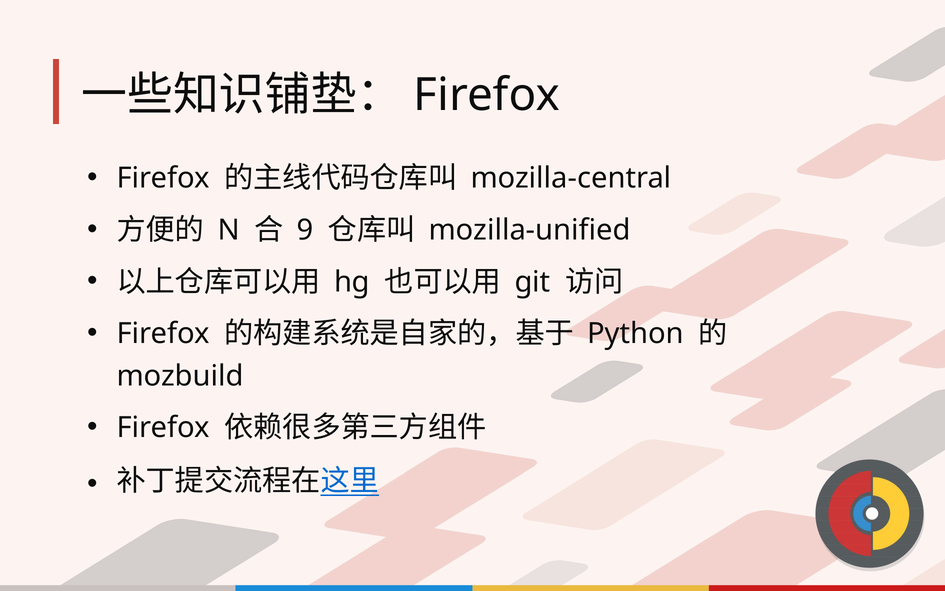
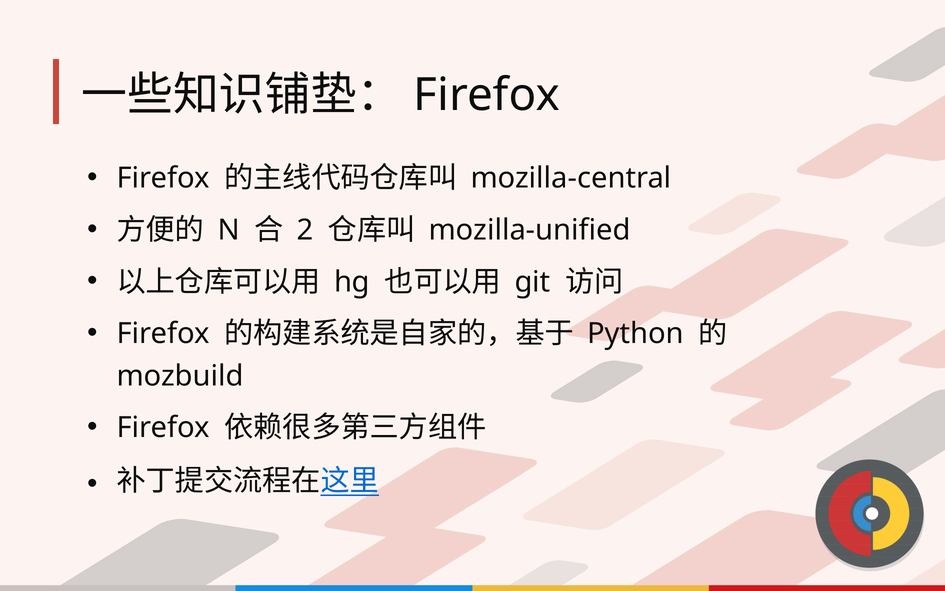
9: 9 -> 2 (305, 230)
